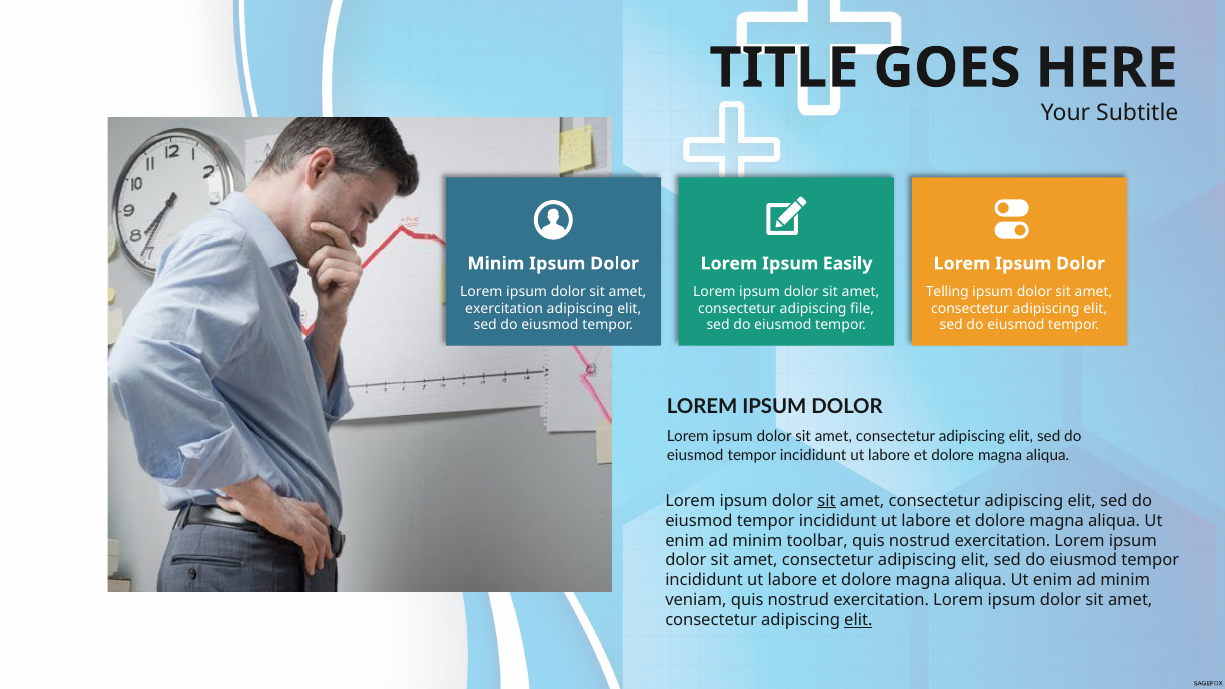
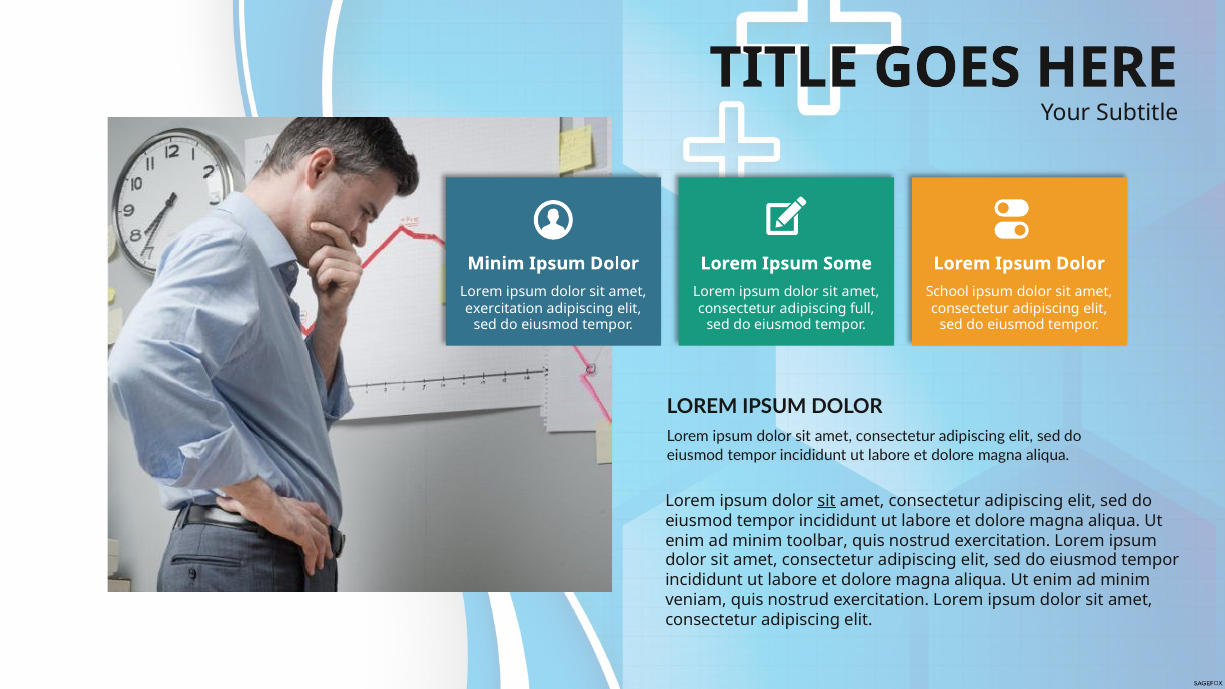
Easily: Easily -> Some (848, 264)
Telling: Telling -> School (947, 292)
file: file -> full (862, 309)
elit underline: present -> none (858, 620)
